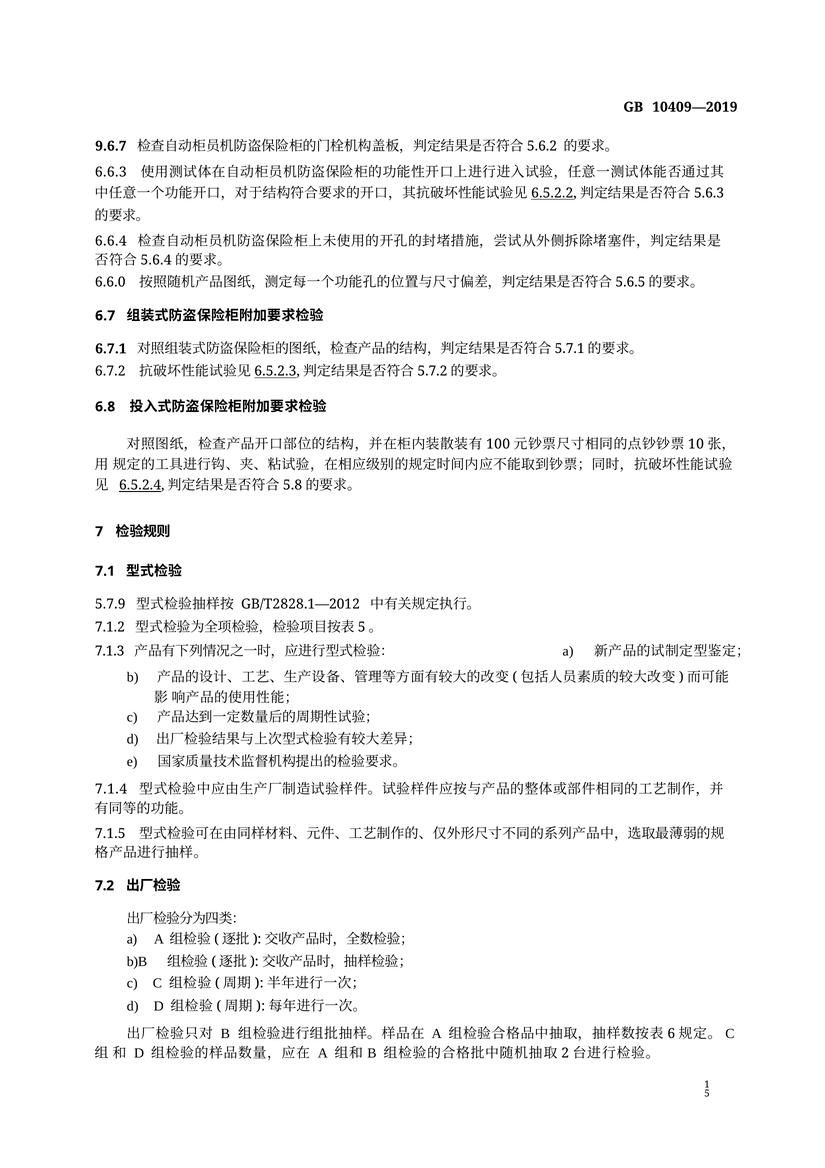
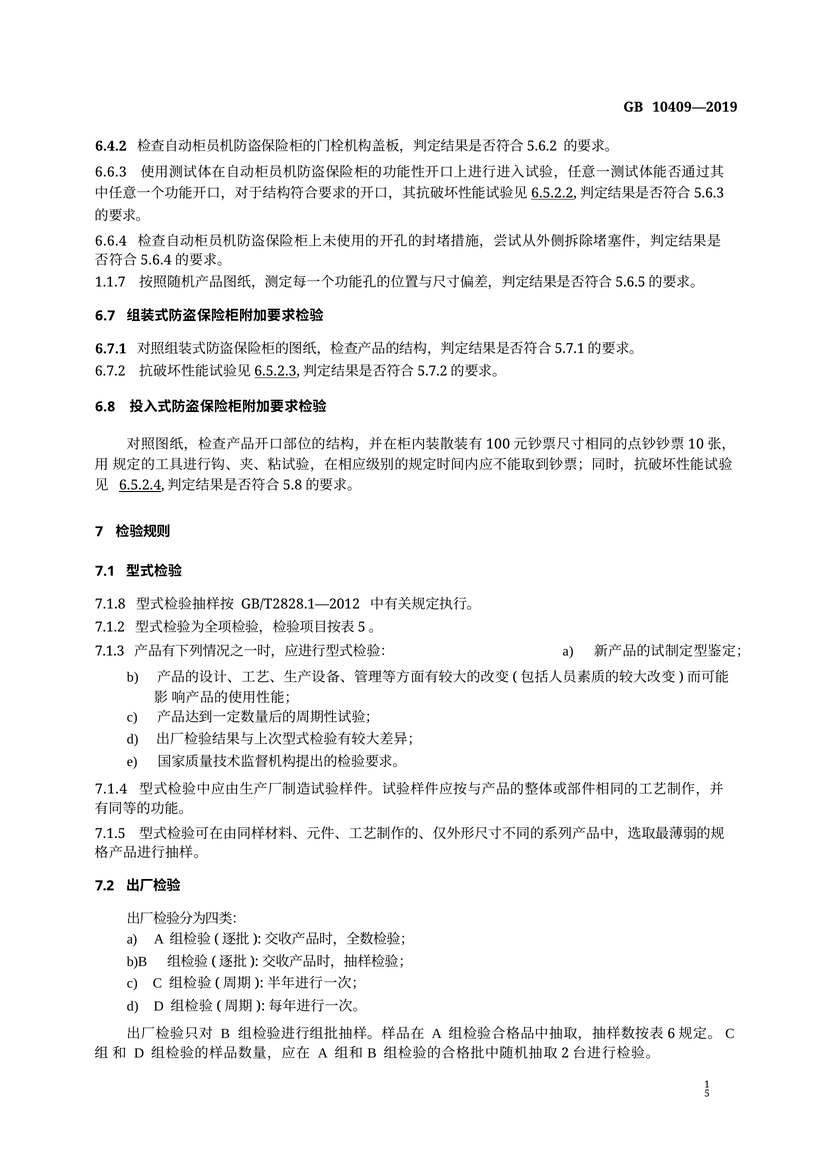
9.6.7: 9.6.7 -> 6.4.2 (111, 146)
6.6.0: 6.6.0 -> 1.1.7 (110, 282)
5.7.9: 5.7.9 -> 7.1.8 (110, 604)
